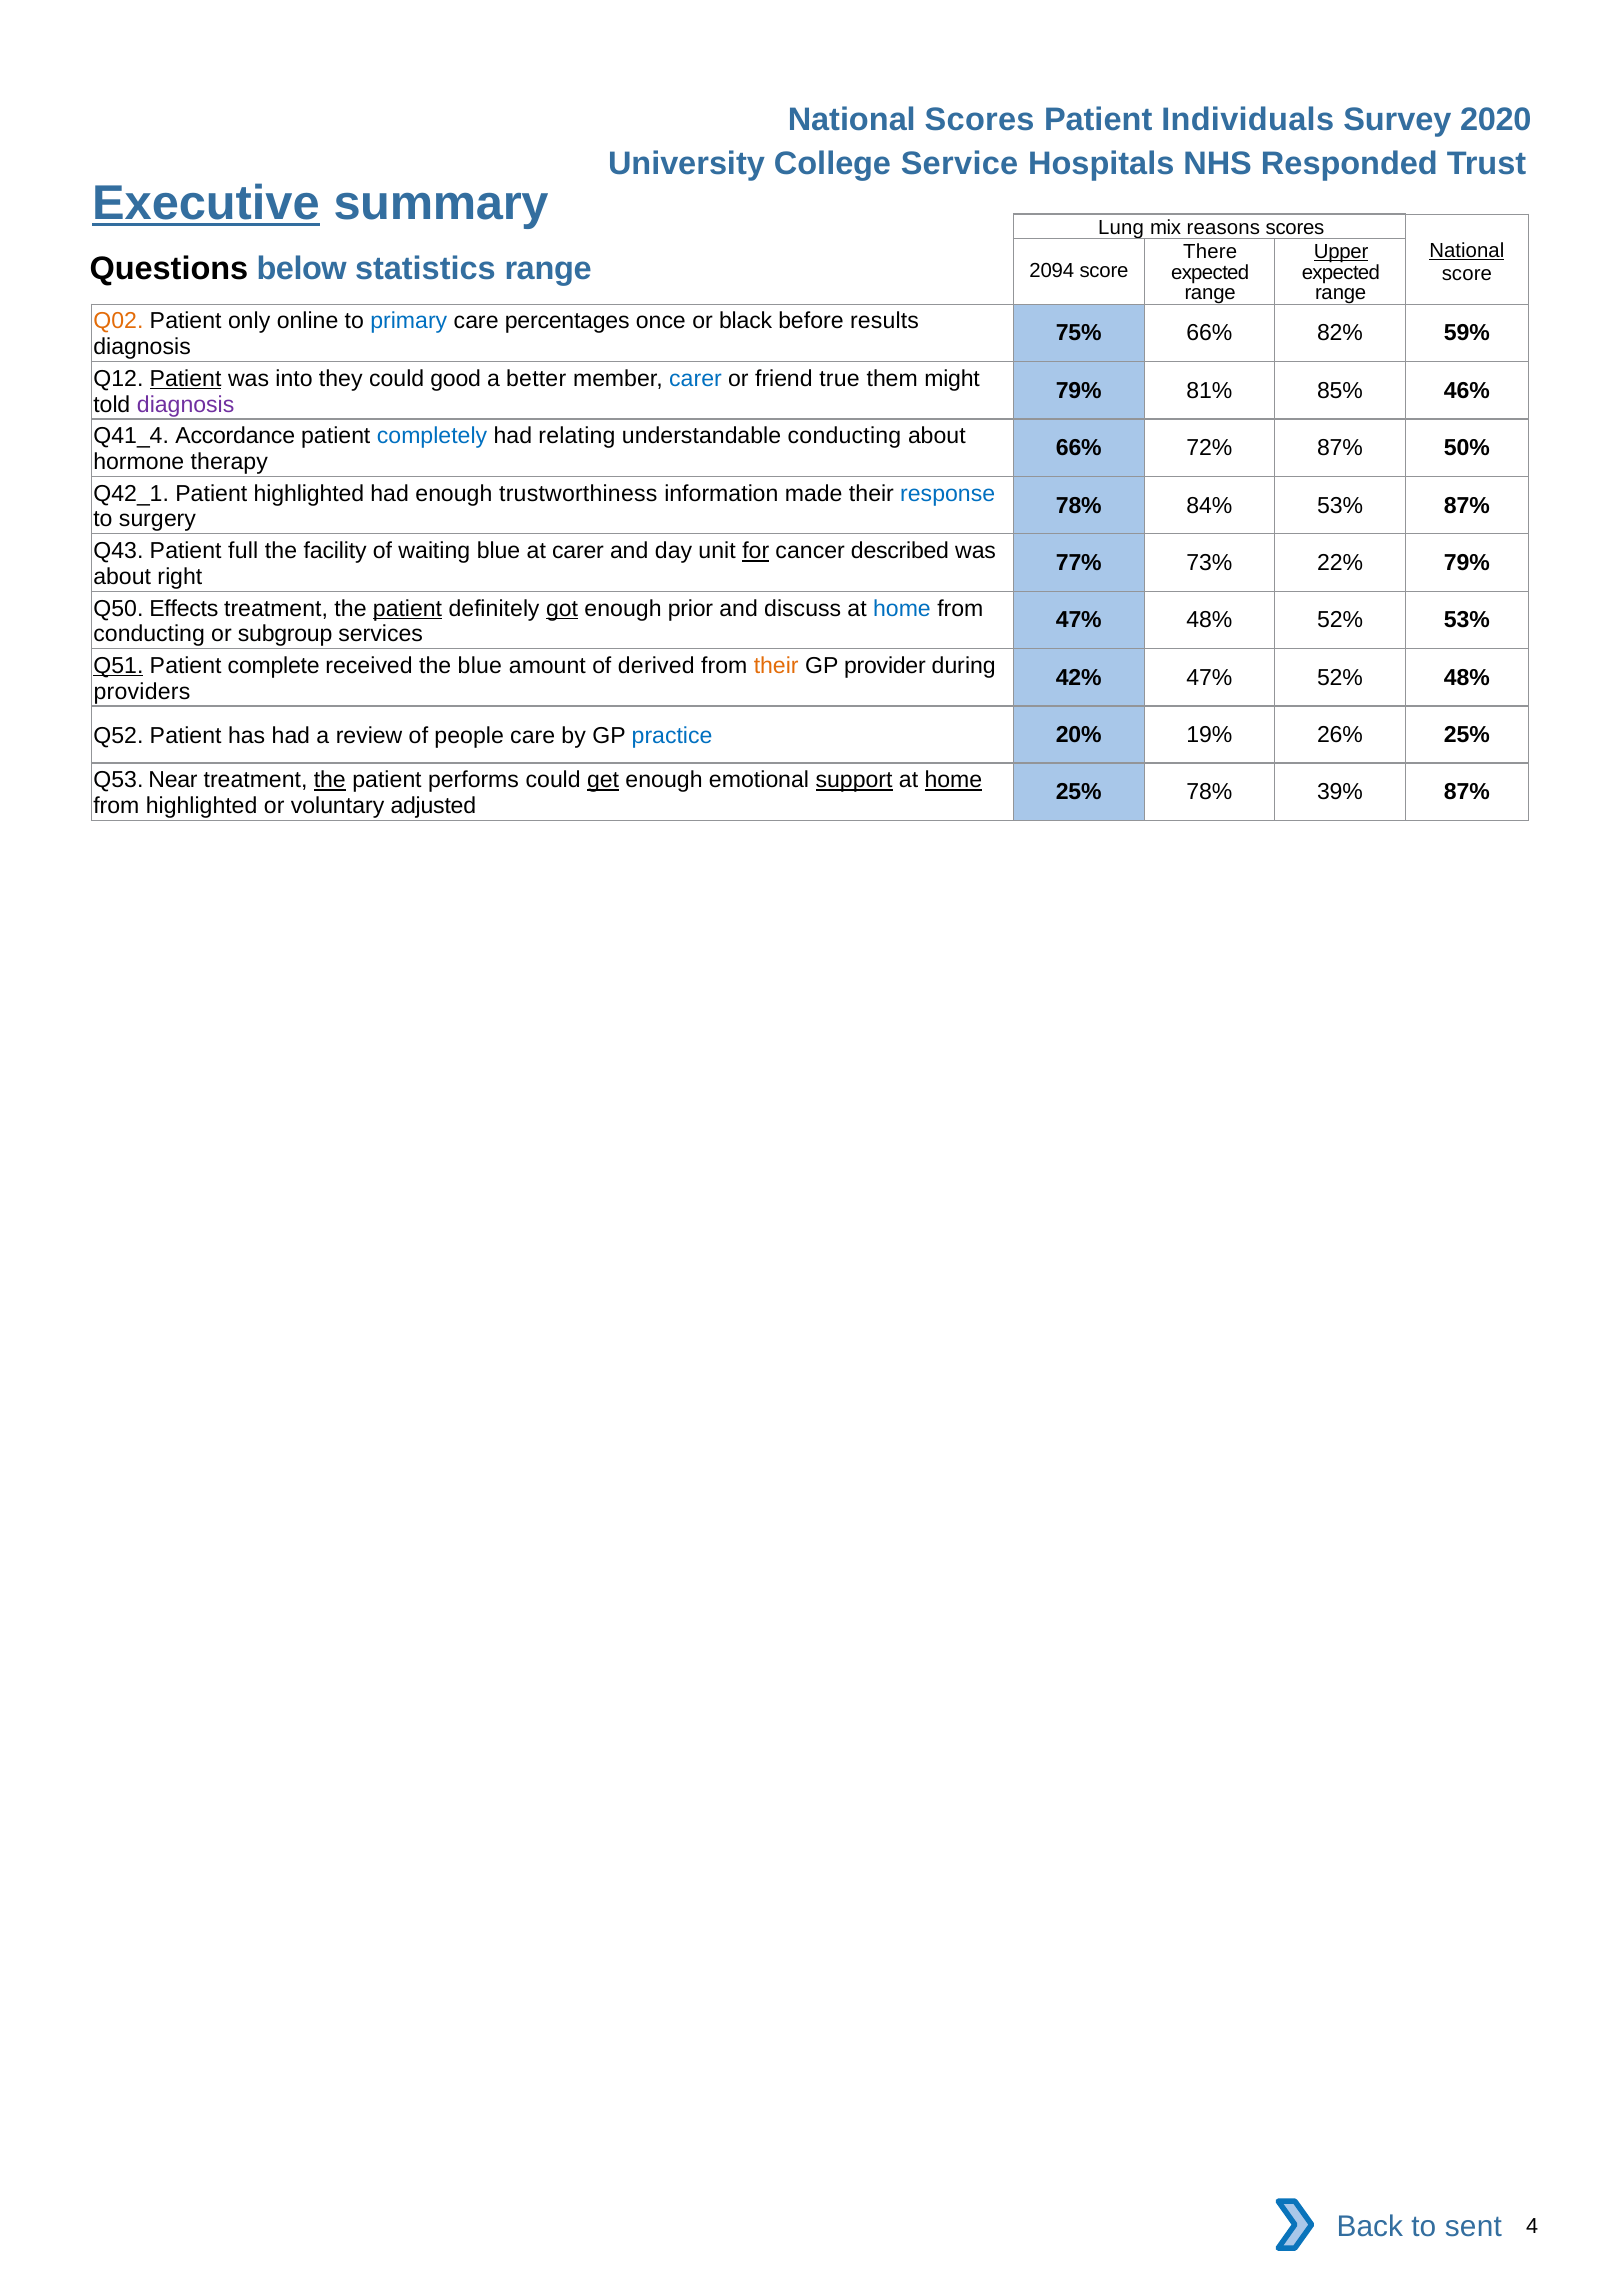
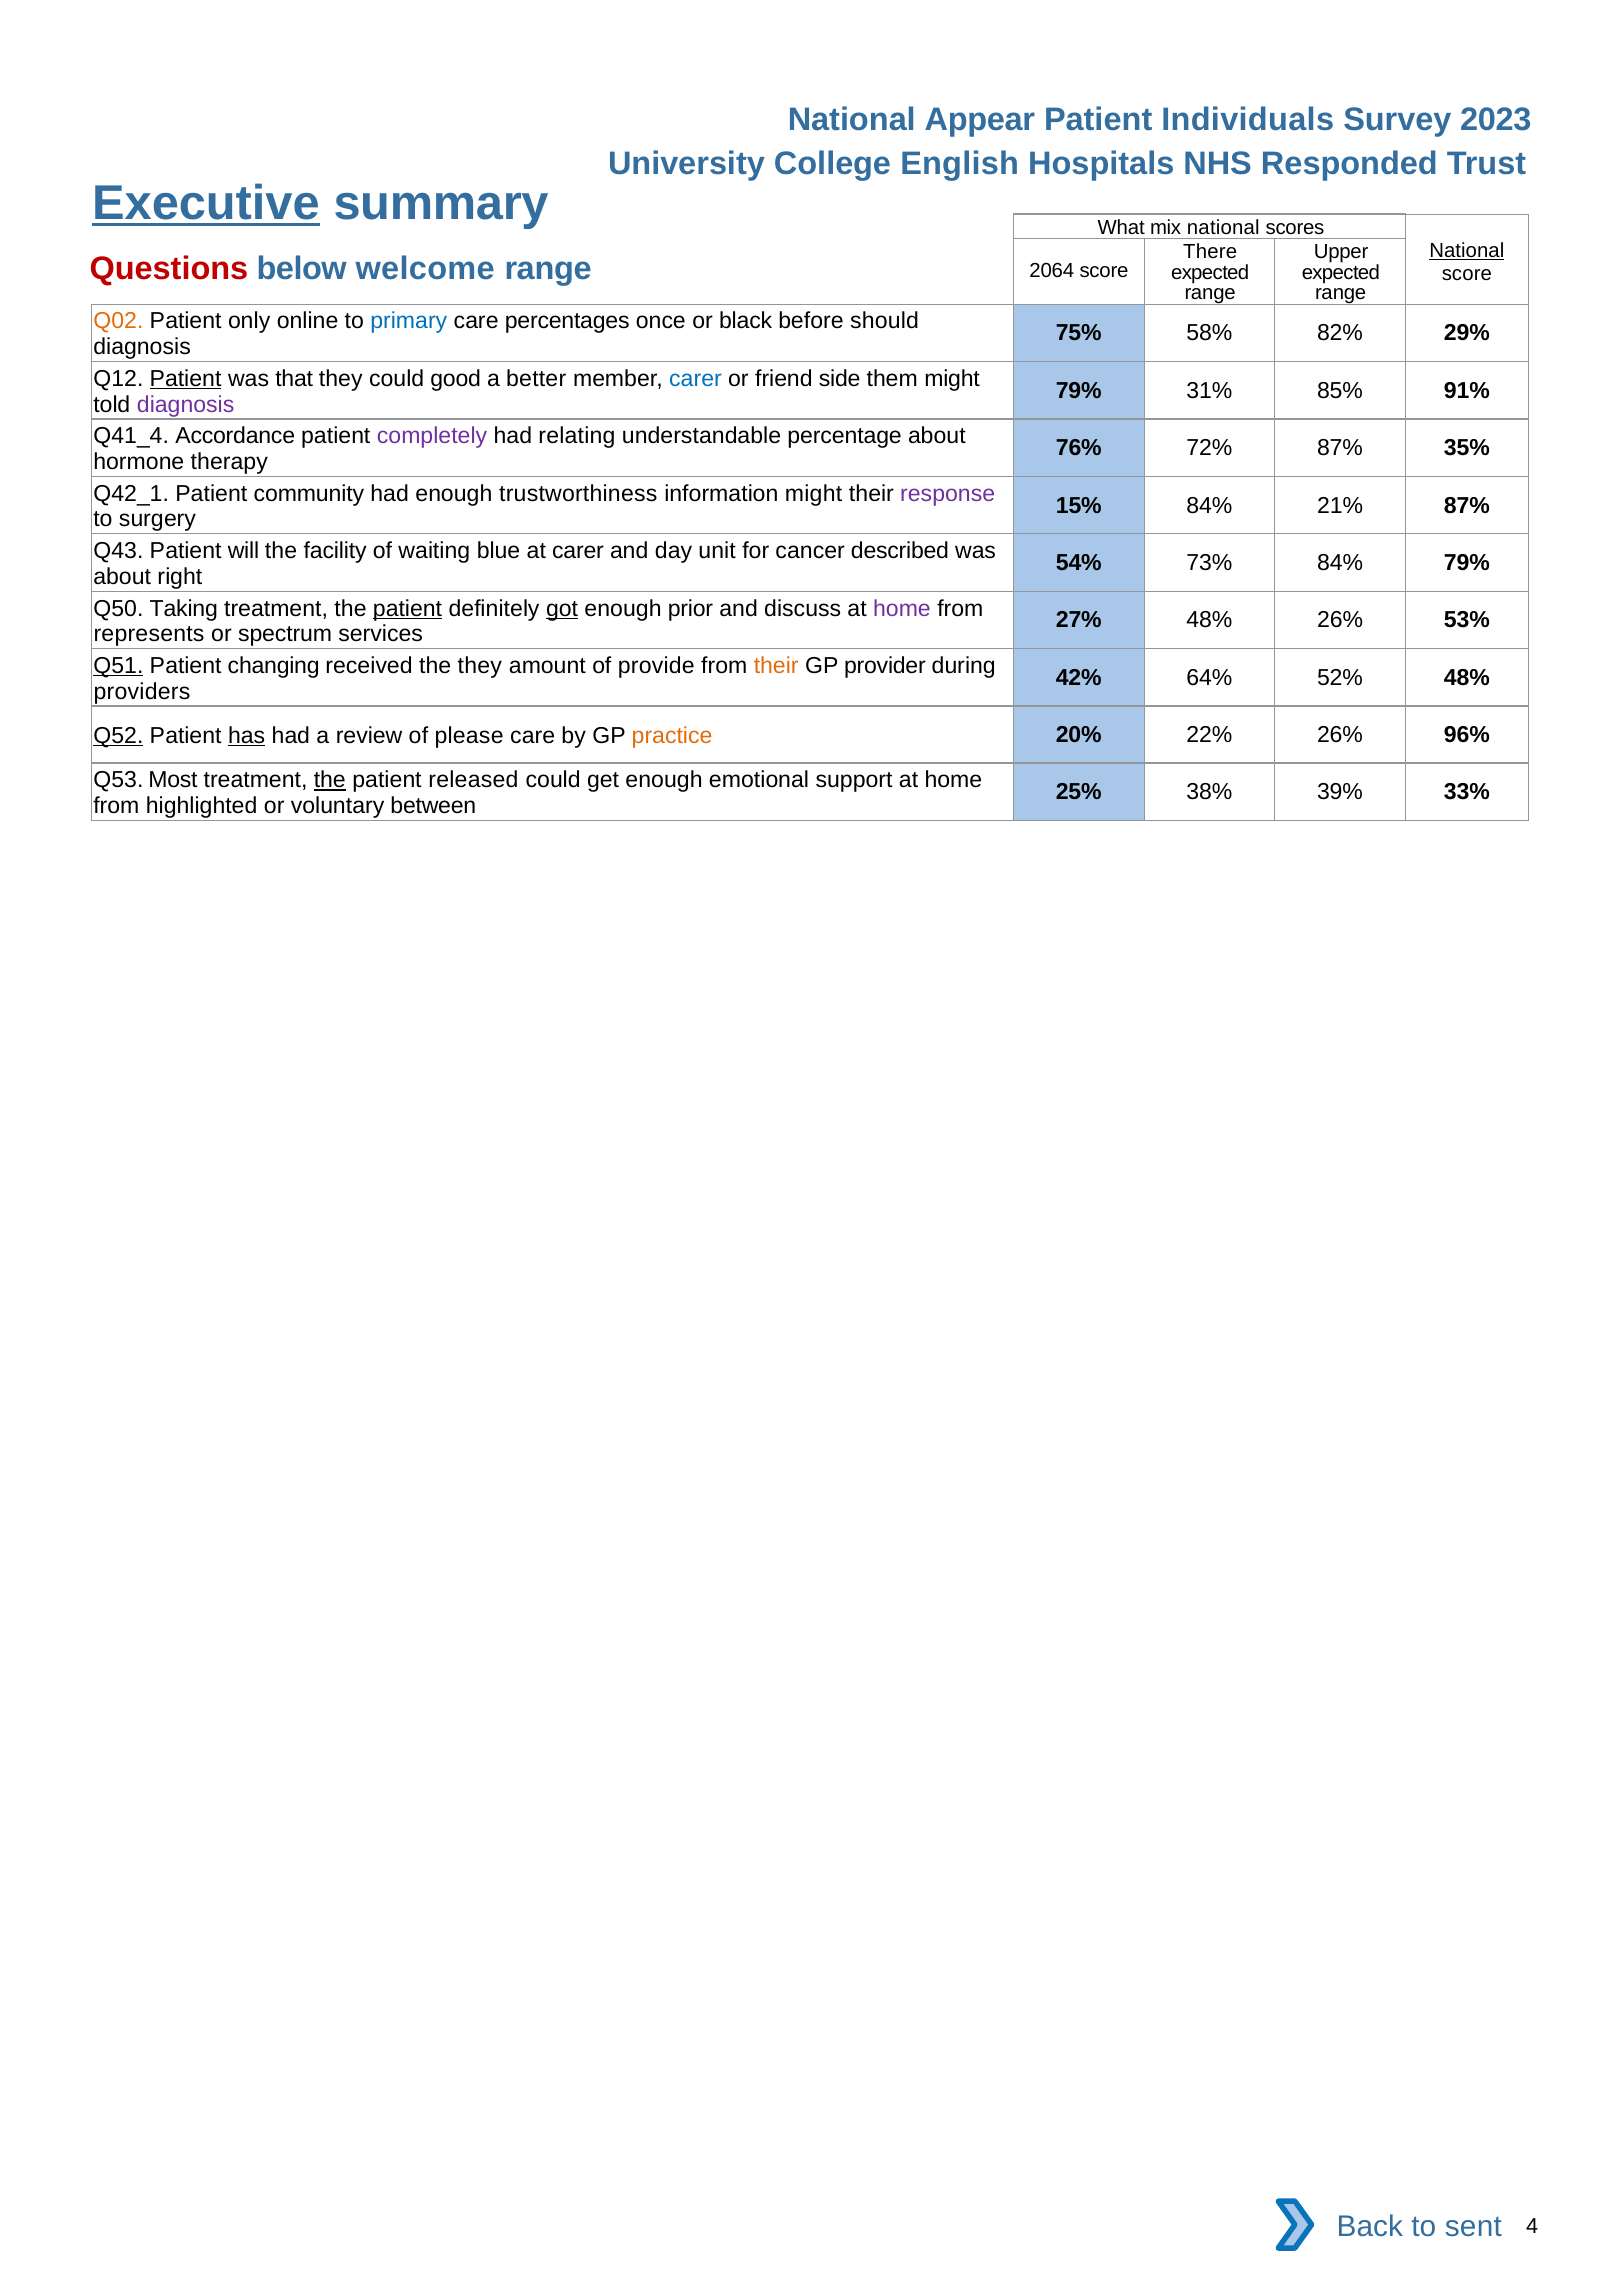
National Scores: Scores -> Appear (980, 120)
2020: 2020 -> 2023 (1496, 120)
Service: Service -> English (960, 164)
Lung: Lung -> What (1121, 228)
mix reasons: reasons -> national (1223, 228)
Upper underline: present -> none (1341, 252)
Questions colour: black -> red (169, 268)
statistics: statistics -> welcome (425, 268)
2094: 2094 -> 2064 (1052, 271)
results: results -> should (885, 321)
75% 66%: 66% -> 58% (1209, 333)
59%: 59% -> 29% (1467, 333)
into: into -> that (294, 379)
true: true -> side (840, 379)
81%: 81% -> 31% (1209, 391)
46%: 46% -> 91% (1467, 391)
completely colour: blue -> purple (432, 436)
understandable conducting: conducting -> percentage (845, 436)
66%: 66% -> 76% (1079, 448)
50%: 50% -> 35% (1467, 448)
Patient highlighted: highlighted -> community (309, 494)
information made: made -> might (814, 494)
response colour: blue -> purple (948, 494)
78%: 78% -> 15% (1079, 505)
84% 53%: 53% -> 21% (1340, 505)
full: full -> will (243, 551)
for underline: present -> none (756, 551)
77%: 77% -> 54% (1079, 563)
73% 22%: 22% -> 84% (1340, 563)
Effects: Effects -> Taking (184, 608)
home colour: blue -> purple (902, 608)
47%: 47% -> 27% (1079, 620)
48% 52%: 52% -> 26% (1340, 620)
conducting: conducting -> represents (149, 634)
subgroup: subgroup -> spectrum (285, 634)
complete: complete -> changing (274, 666)
the blue: blue -> they (480, 666)
derived: derived -> provide (656, 666)
42% 47%: 47% -> 64% (1209, 678)
Q52 underline: none -> present (118, 736)
has underline: none -> present (247, 736)
people: people -> please (469, 736)
practice colour: blue -> orange (672, 736)
19%: 19% -> 22% (1209, 735)
26% 25%: 25% -> 96% (1467, 735)
Near: Near -> Most (173, 780)
performs: performs -> released (473, 780)
get underline: present -> none (603, 780)
support underline: present -> none (854, 780)
home underline: present -> none (953, 780)
25% 78%: 78% -> 38% (1209, 792)
39% 87%: 87% -> 33% (1467, 792)
adjusted: adjusted -> between (433, 806)
